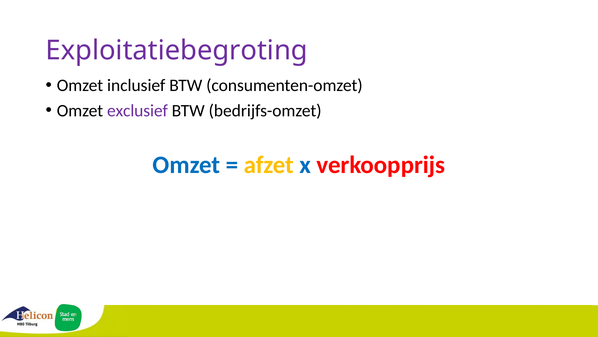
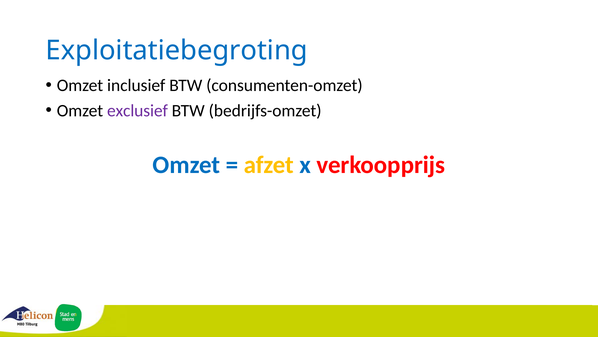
Exploitatiebegroting colour: purple -> blue (177, 50)
